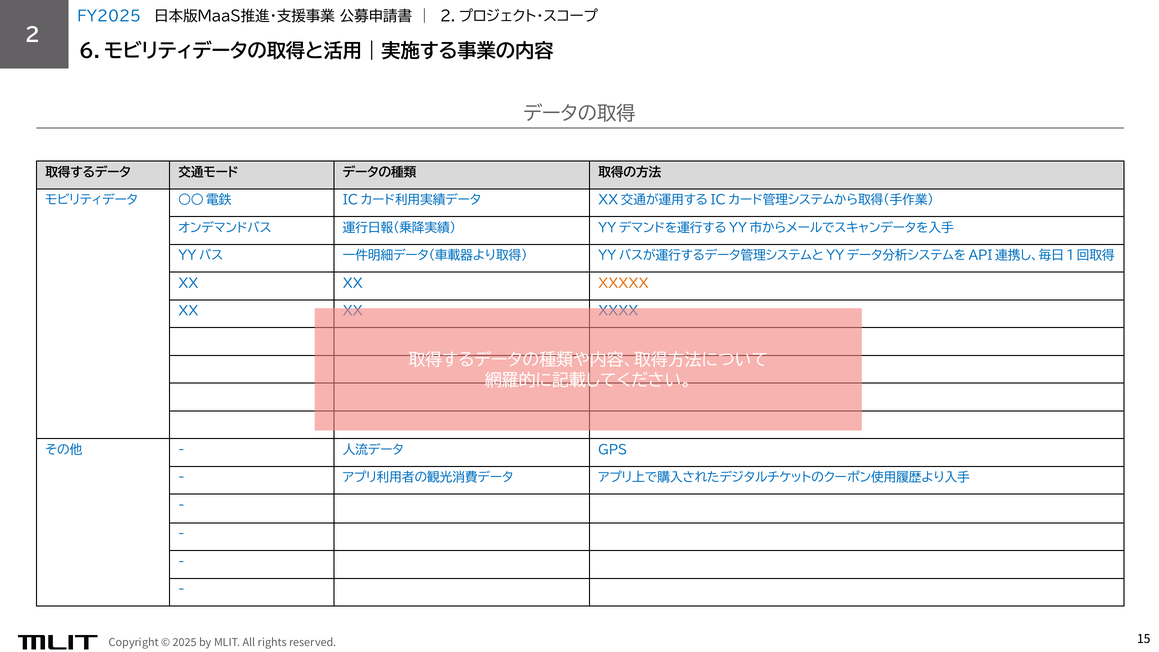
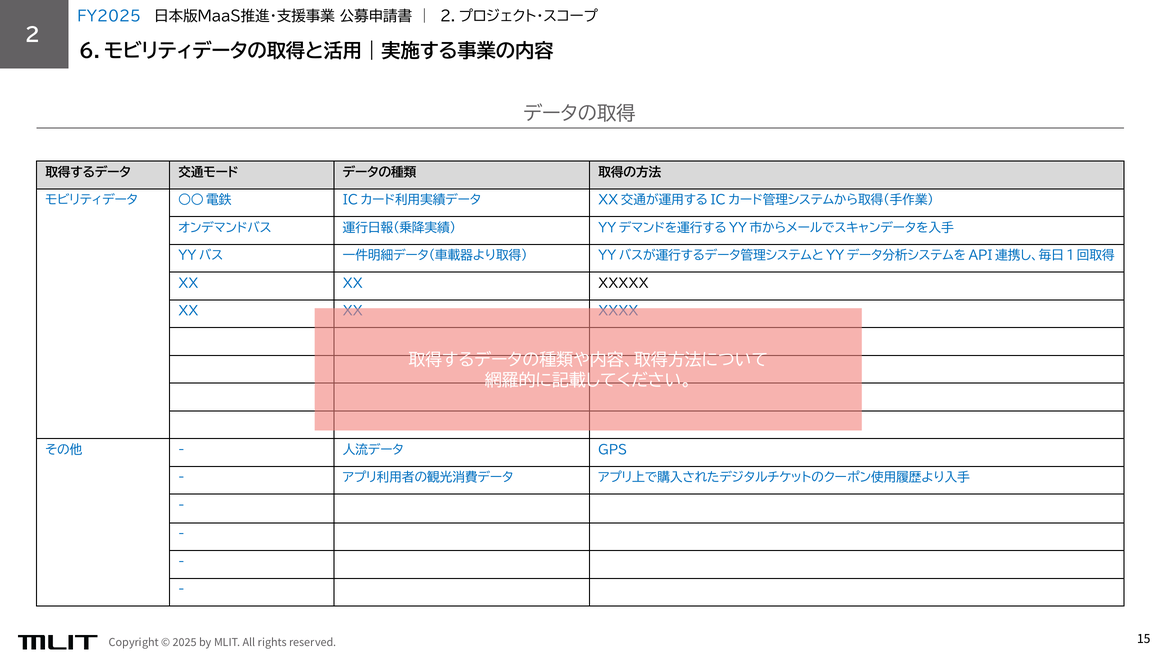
XXXXX colour: orange -> black (623, 283)
